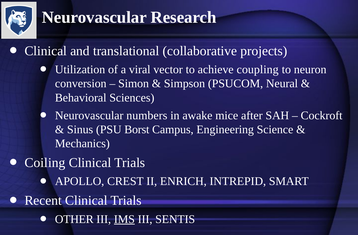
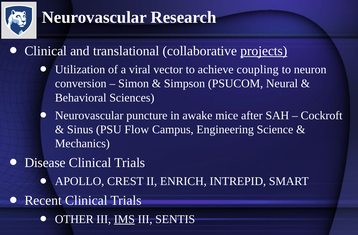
projects underline: none -> present (264, 51)
numbers: numbers -> puncture (147, 115)
Borst: Borst -> Flow (137, 129)
Coiling: Coiling -> Disease (45, 163)
